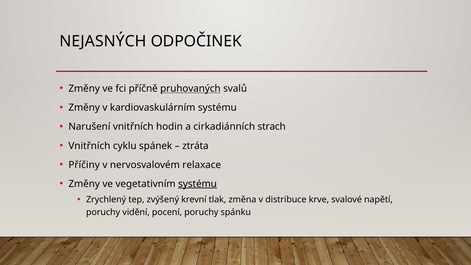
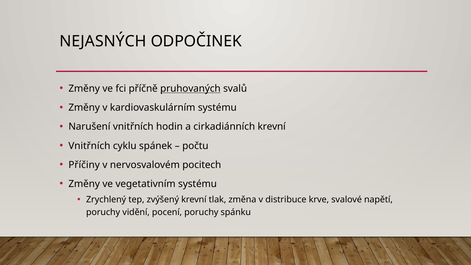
cirkadiánních strach: strach -> krevní (272, 127)
ztráta: ztráta -> počtu (195, 146)
relaxace: relaxace -> pocitech (202, 165)
systému underline: present -> none (198, 184)
